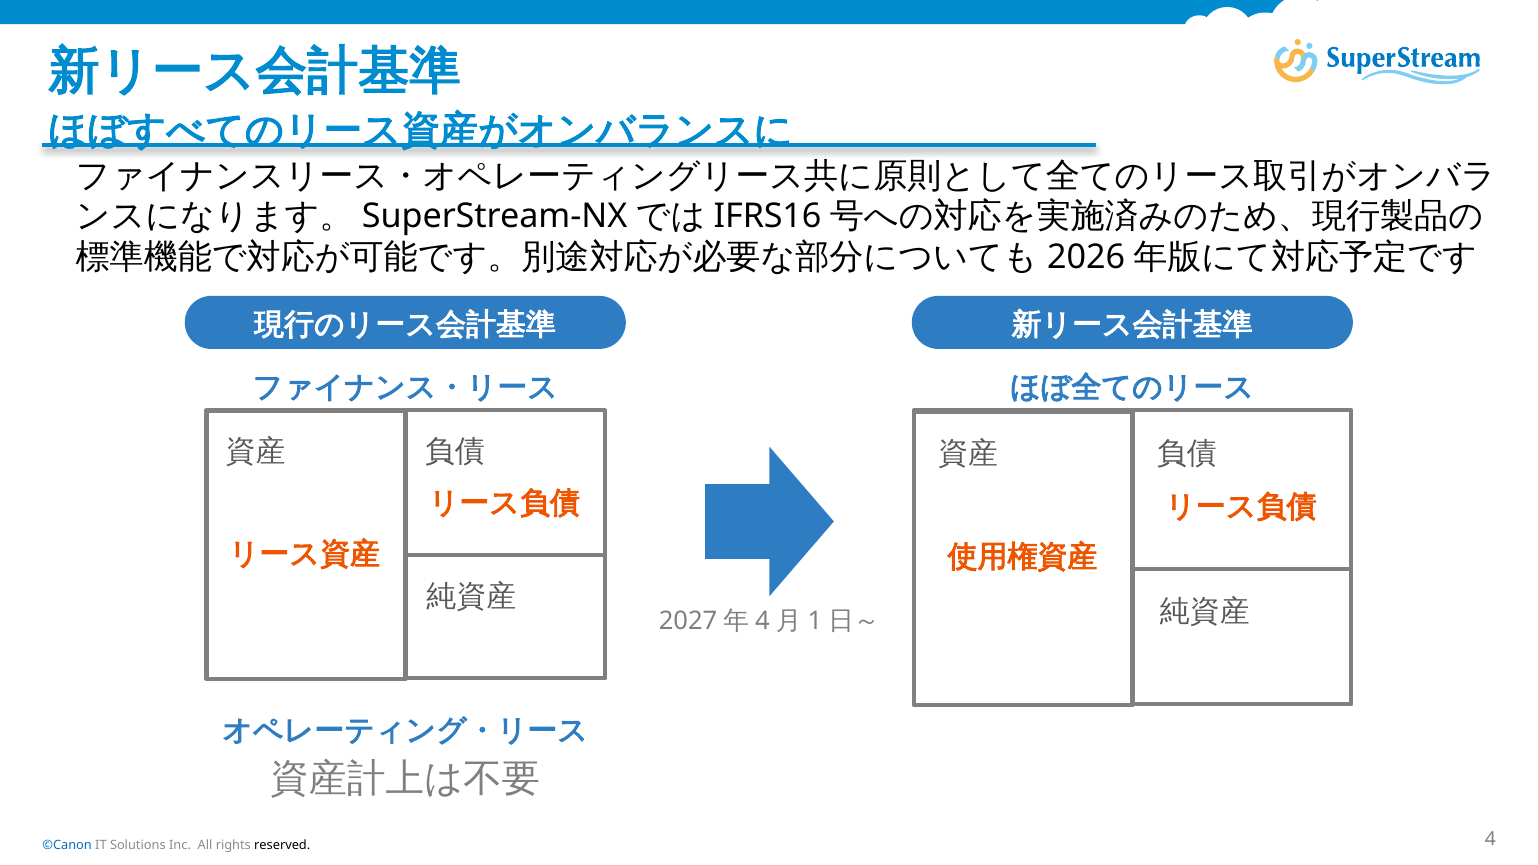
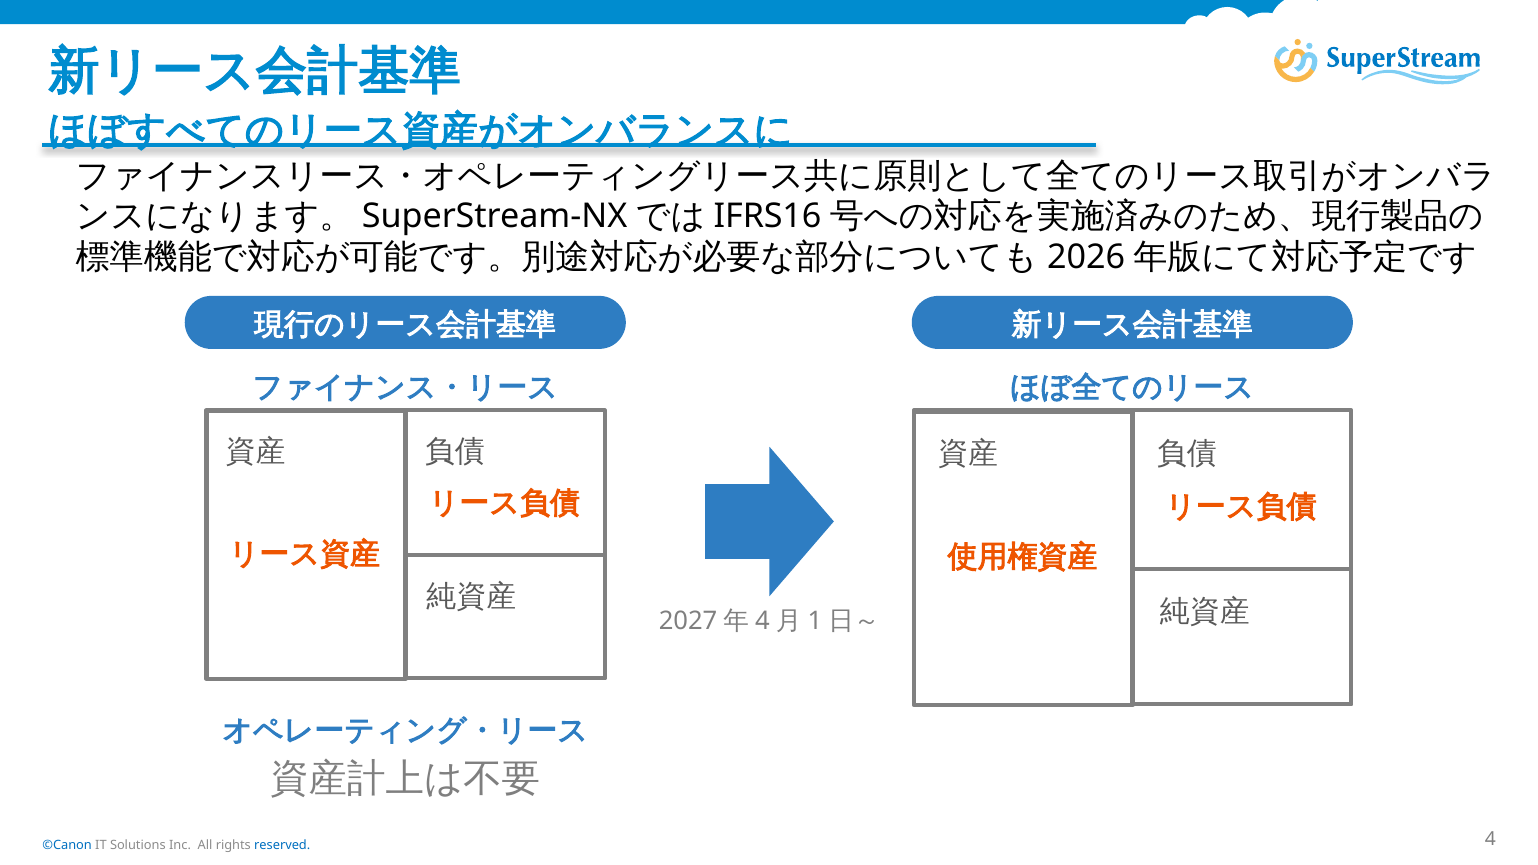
reserved colour: black -> blue (282, 845)
